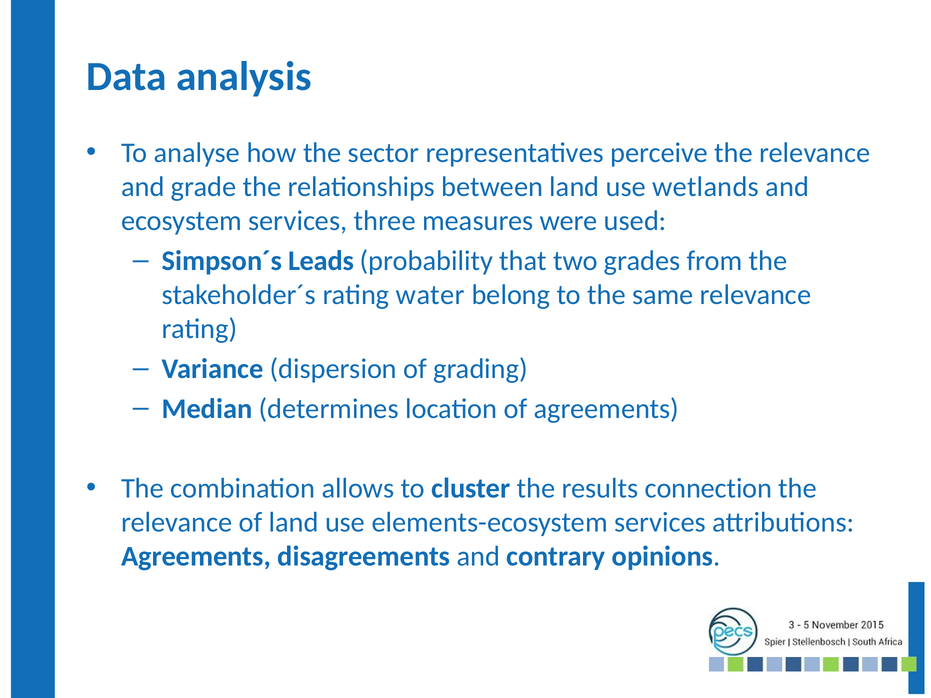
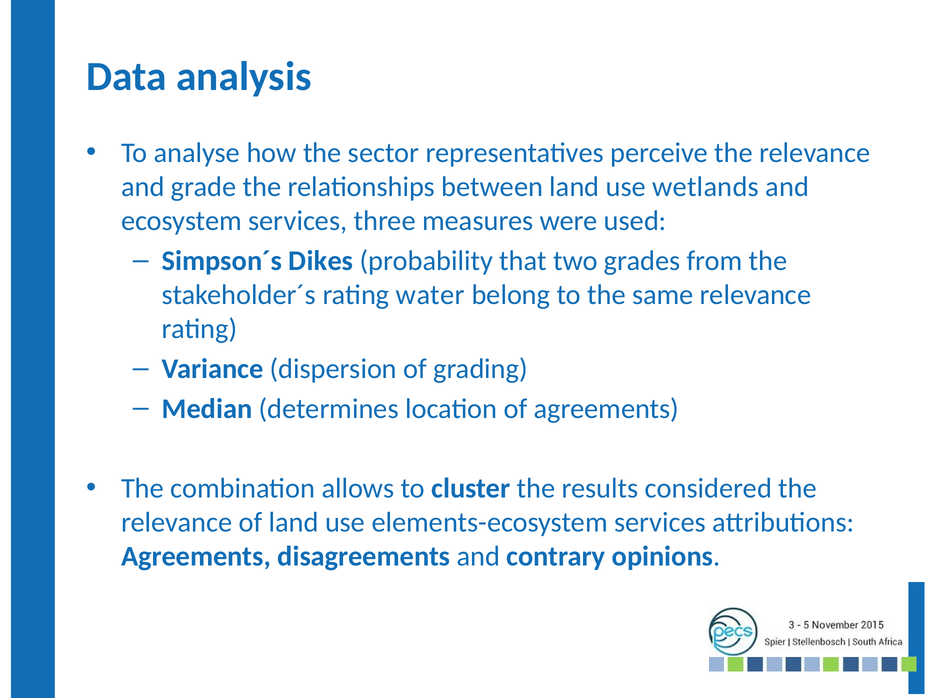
Leads: Leads -> Dikes (321, 261)
connection: connection -> considered (708, 488)
